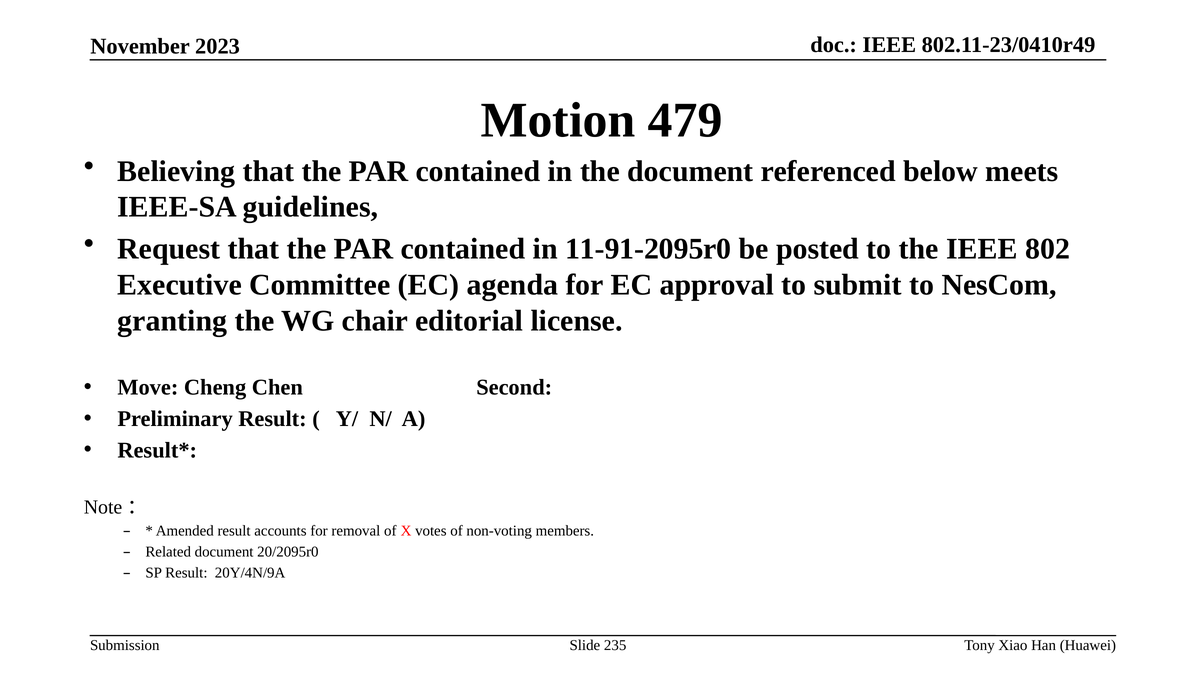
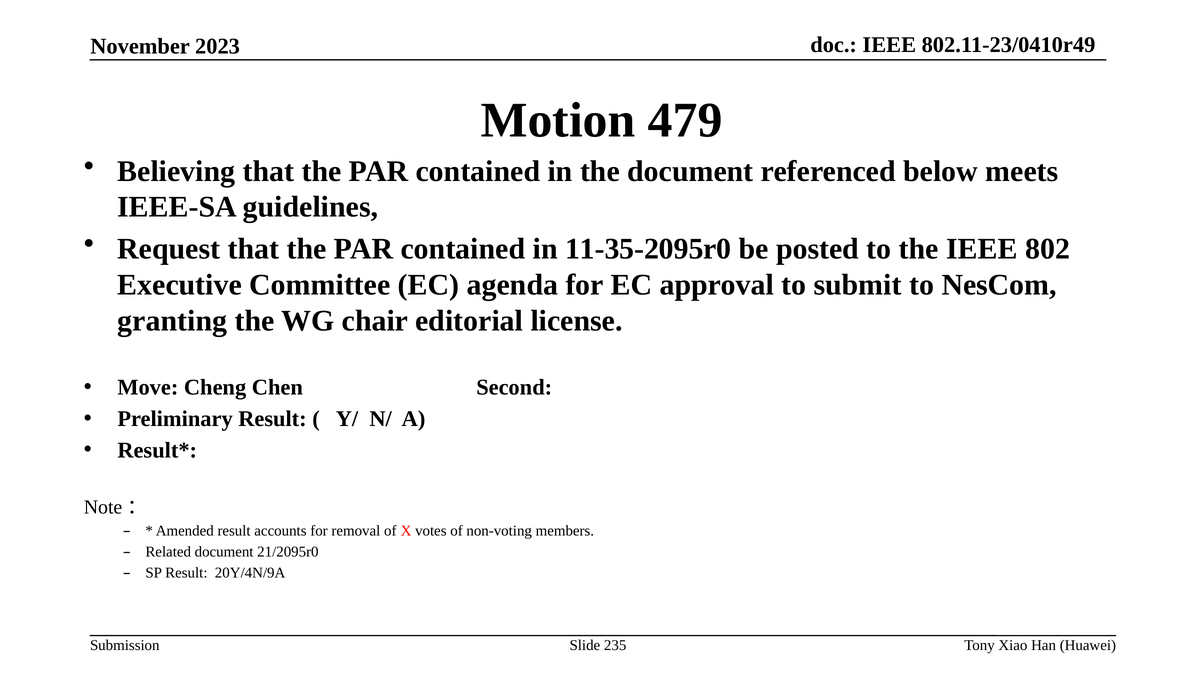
11-91-2095r0: 11-91-2095r0 -> 11-35-2095r0 (648, 249)
20/2095r0: 20/2095r0 -> 21/2095r0 (288, 552)
